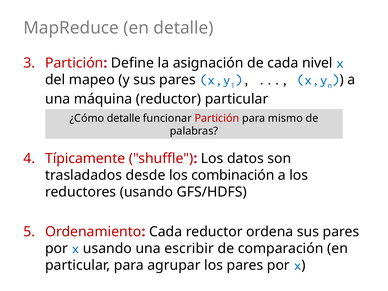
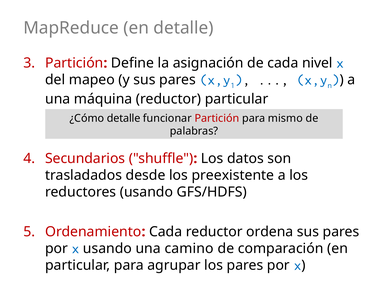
Típicamente: Típicamente -> Secundarios (85, 158)
combinación: combinación -> preexistente (233, 175)
escribir: escribir -> camino (189, 249)
